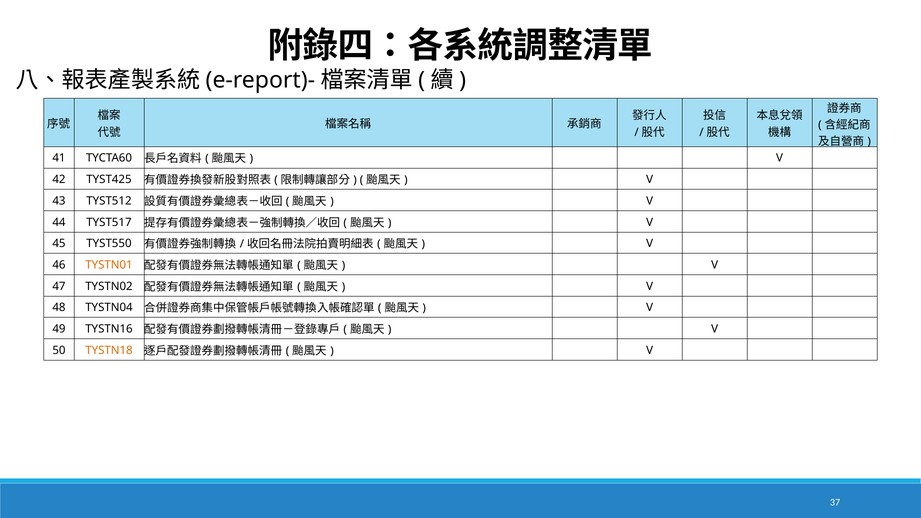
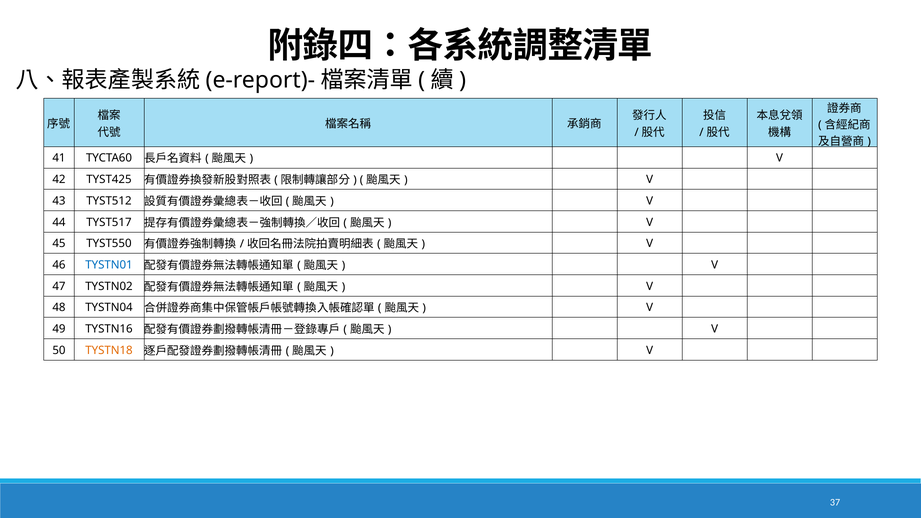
TYSTN01 colour: orange -> blue (109, 265)
